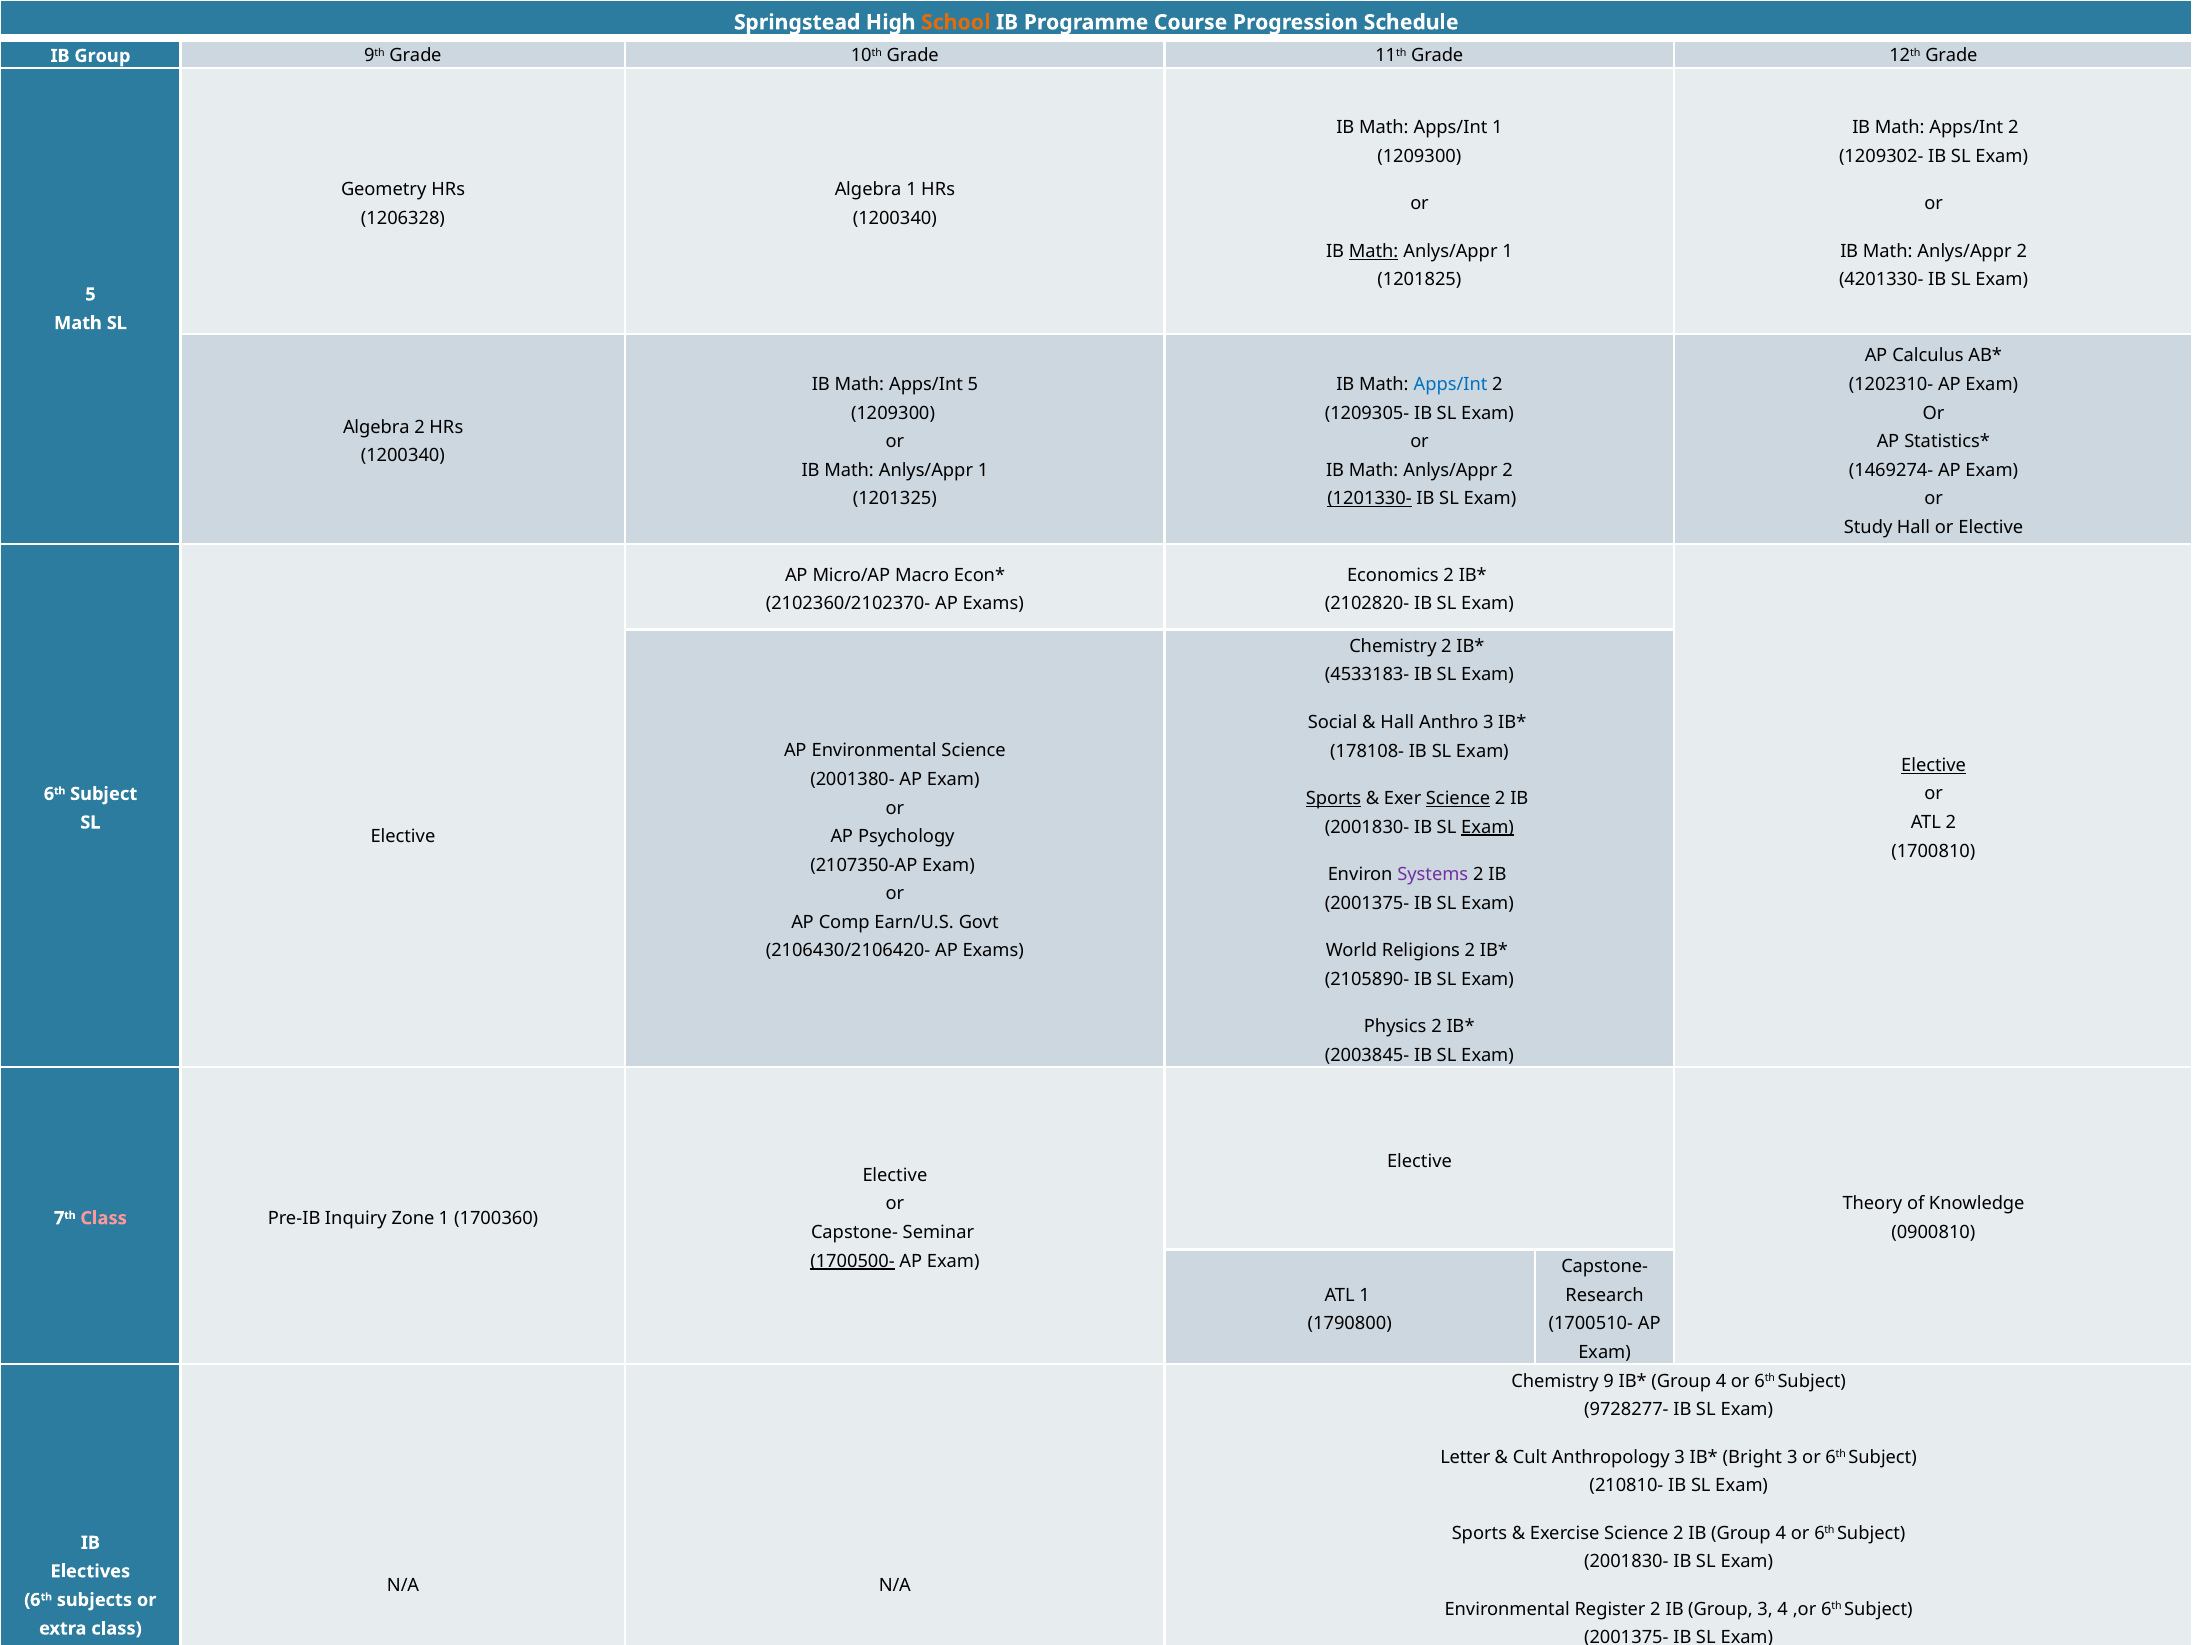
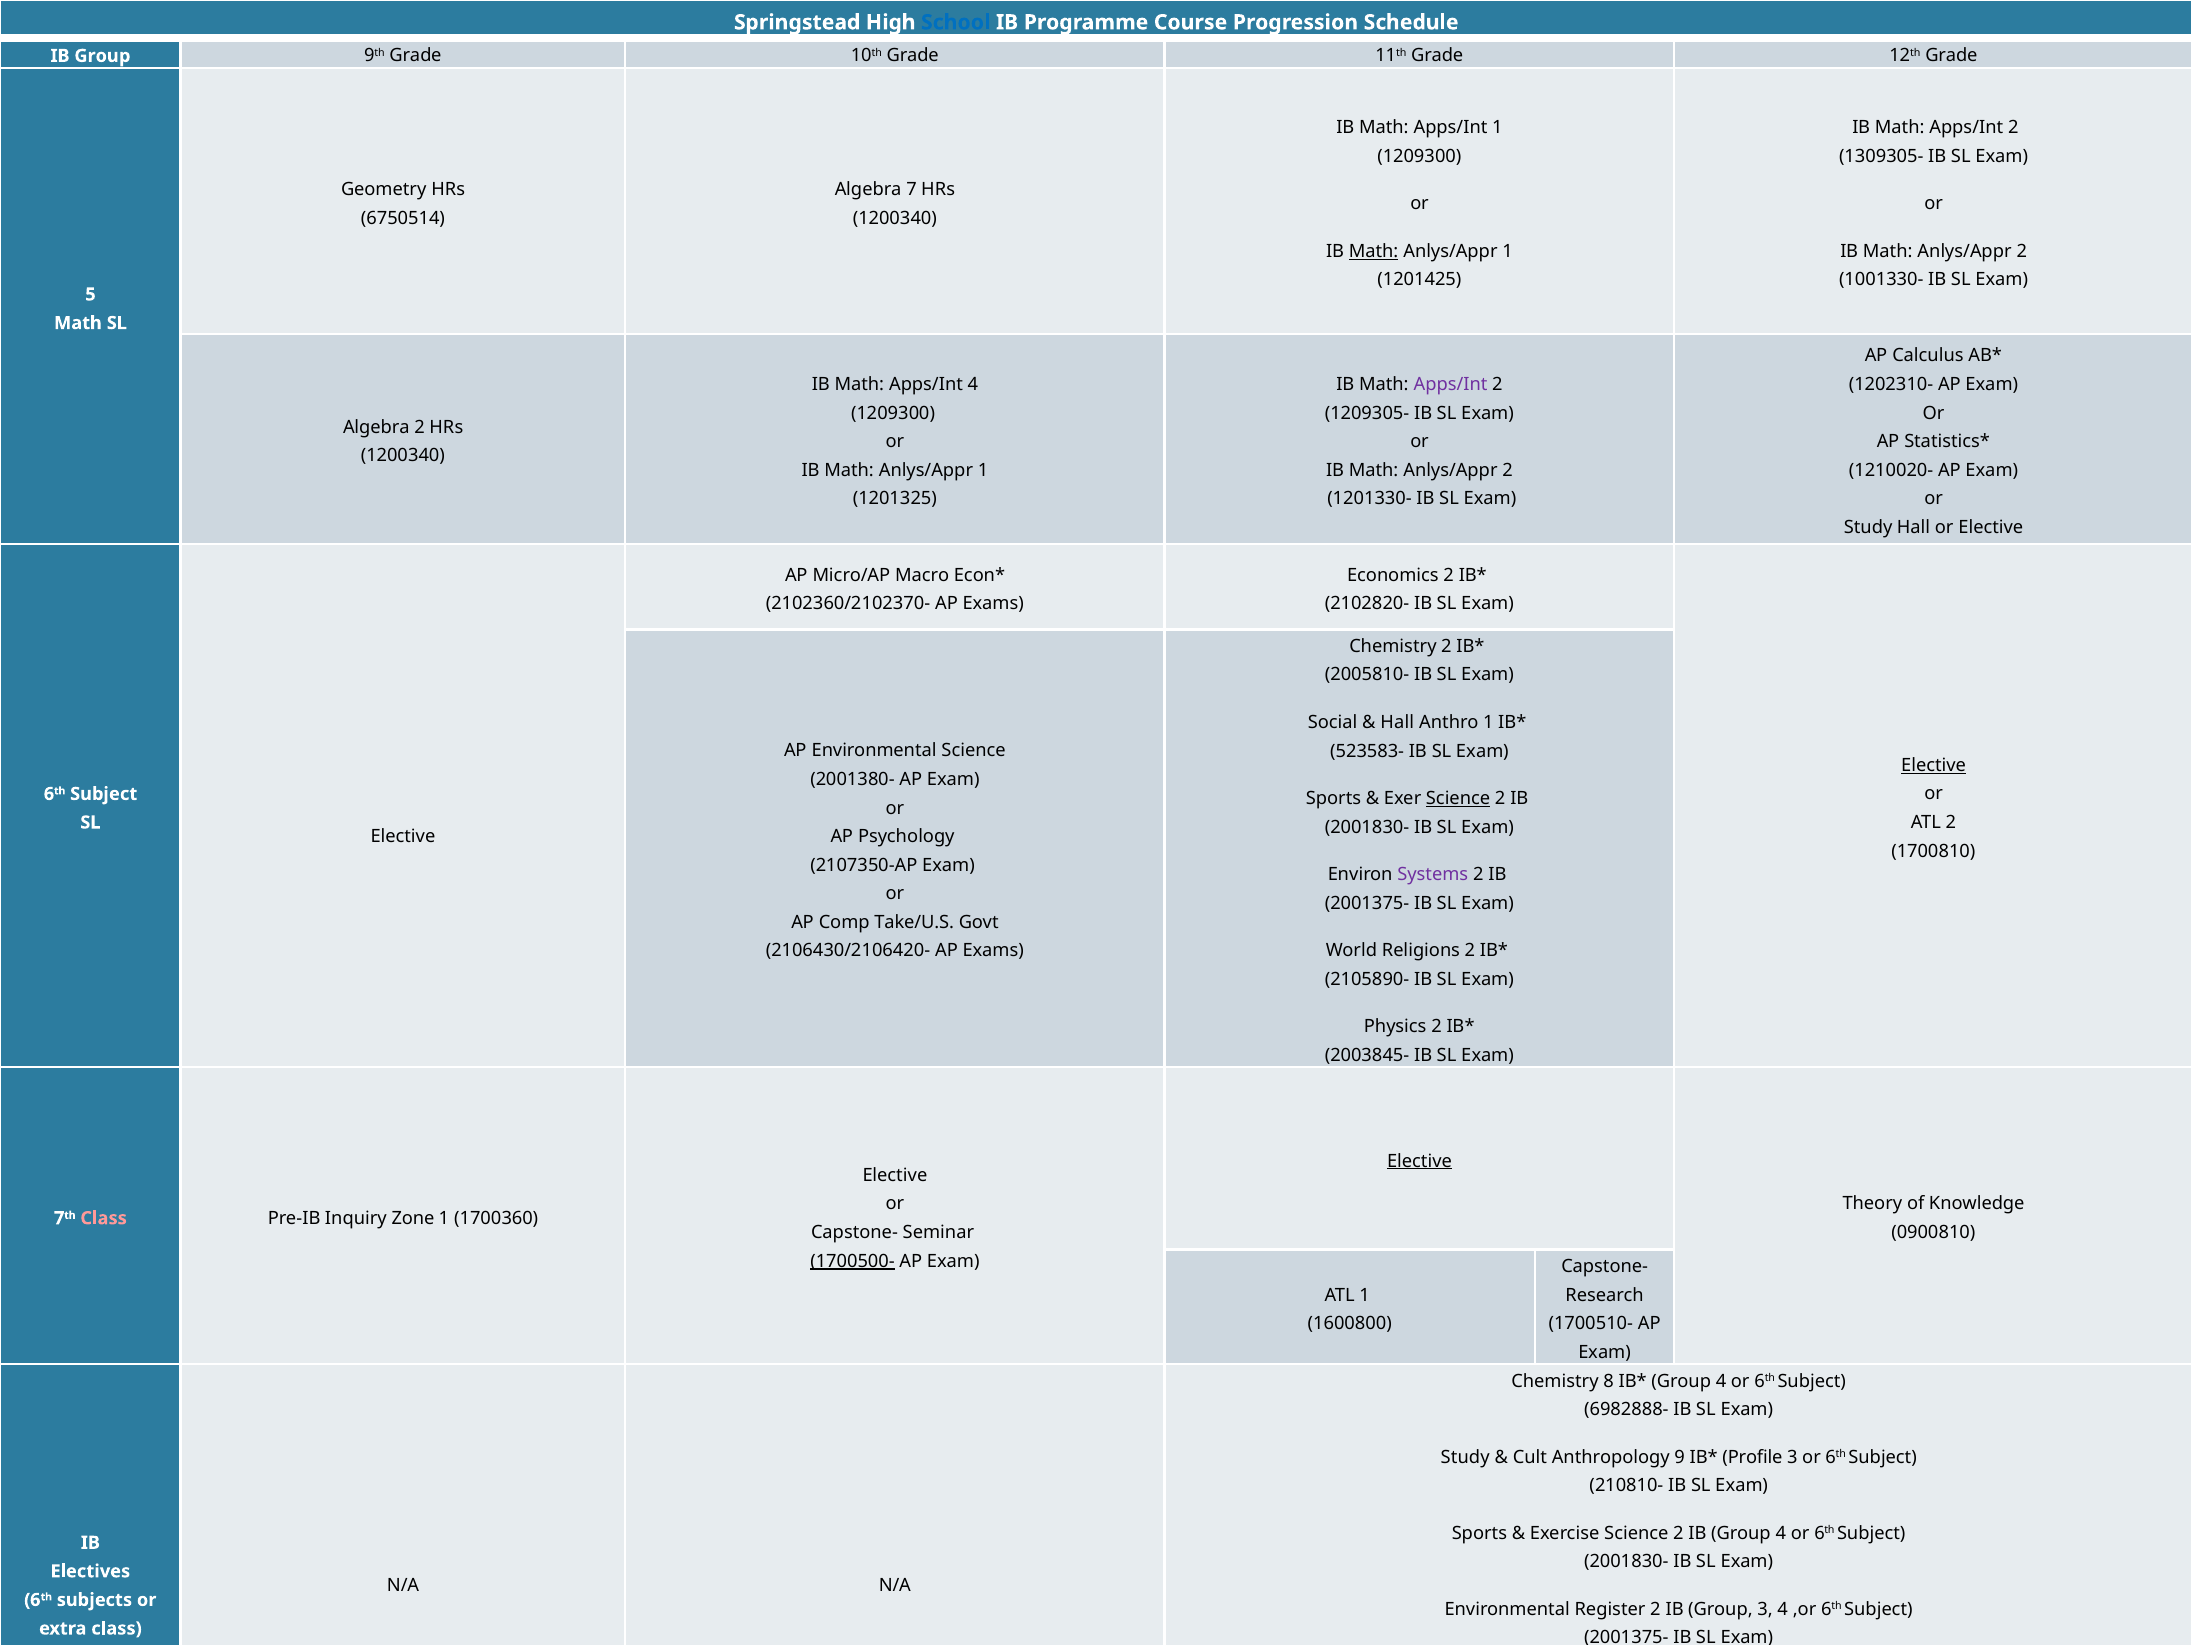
School colour: orange -> blue (956, 22)
1209302-: 1209302- -> 1309305- (1881, 156)
Algebra 1: 1 -> 7 (911, 189)
1206328: 1206328 -> 6750514 (403, 218)
1201825: 1201825 -> 1201425 (1419, 280)
4201330-: 4201330- -> 1001330- (1881, 280)
Apps/Int 5: 5 -> 4 (973, 384)
Apps/Int colour: blue -> purple (1451, 384)
1469274-: 1469274- -> 1210020- (1891, 470)
1201330- underline: present -> none (1370, 499)
4533183-: 4533183- -> 2005810- (1367, 675)
Anthro 3: 3 -> 1 (1488, 722)
178108-: 178108- -> 523583- (1367, 751)
Sports underline: present -> none (1334, 798)
Exam underline: present -> none (1488, 827)
Earn/U.S: Earn/U.S -> Take/U.S (914, 922)
Elective underline: none -> present (1419, 1161)
1790800: 1790800 -> 1600800 (1350, 1324)
9: 9 -> 8 (1609, 1381)
9728277-: 9728277- -> 6982888- (1626, 1409)
Letter: Letter -> Study (1465, 1457)
Anthropology 3: 3 -> 9 (1680, 1457)
Bright: Bright -> Profile (1752, 1457)
